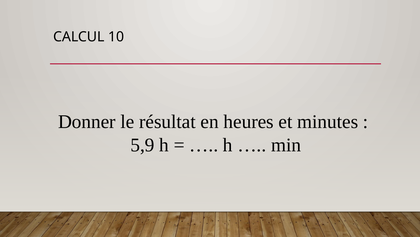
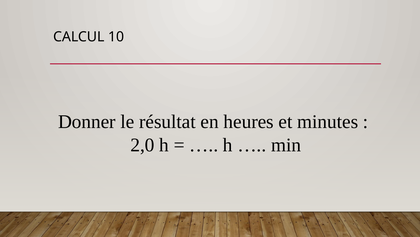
5,9: 5,9 -> 2,0 (142, 145)
